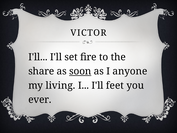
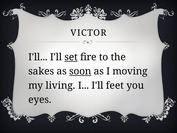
set underline: none -> present (71, 57)
share: share -> sakes (41, 71)
anyone: anyone -> moving (130, 71)
ever: ever -> eyes (40, 99)
